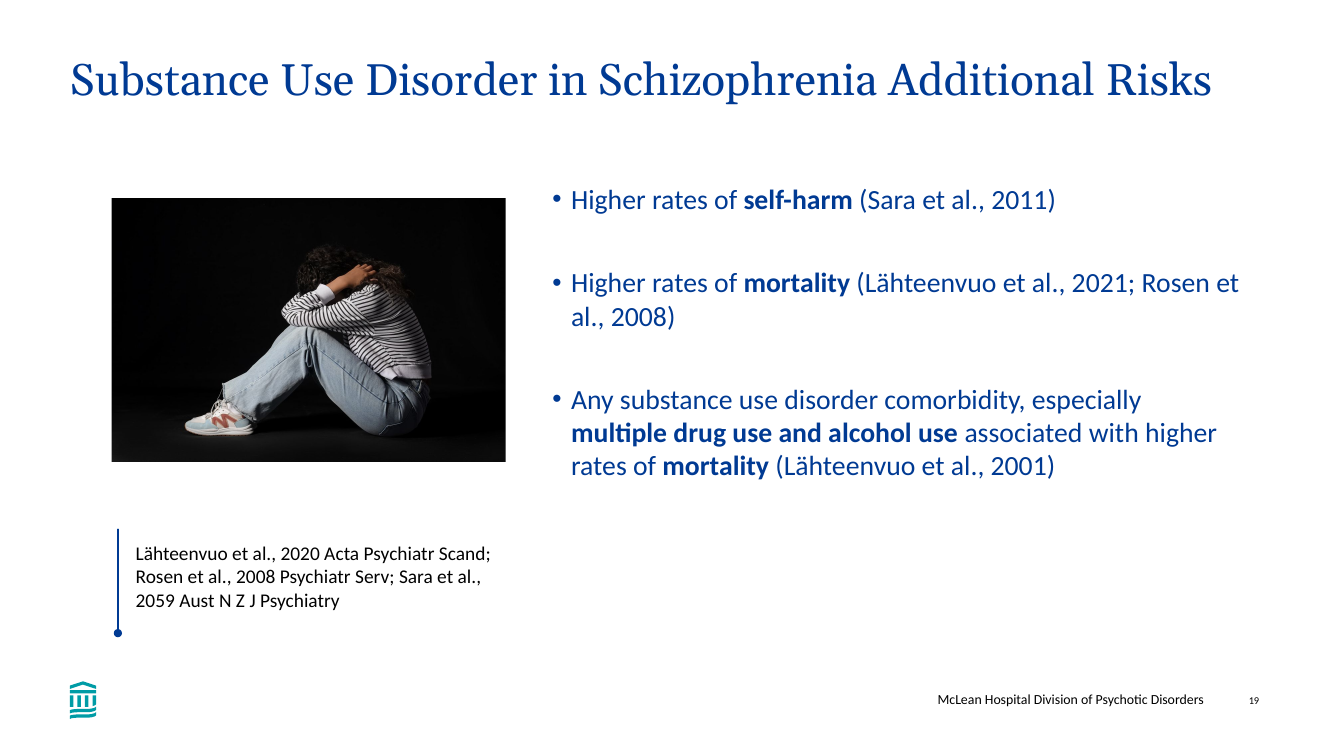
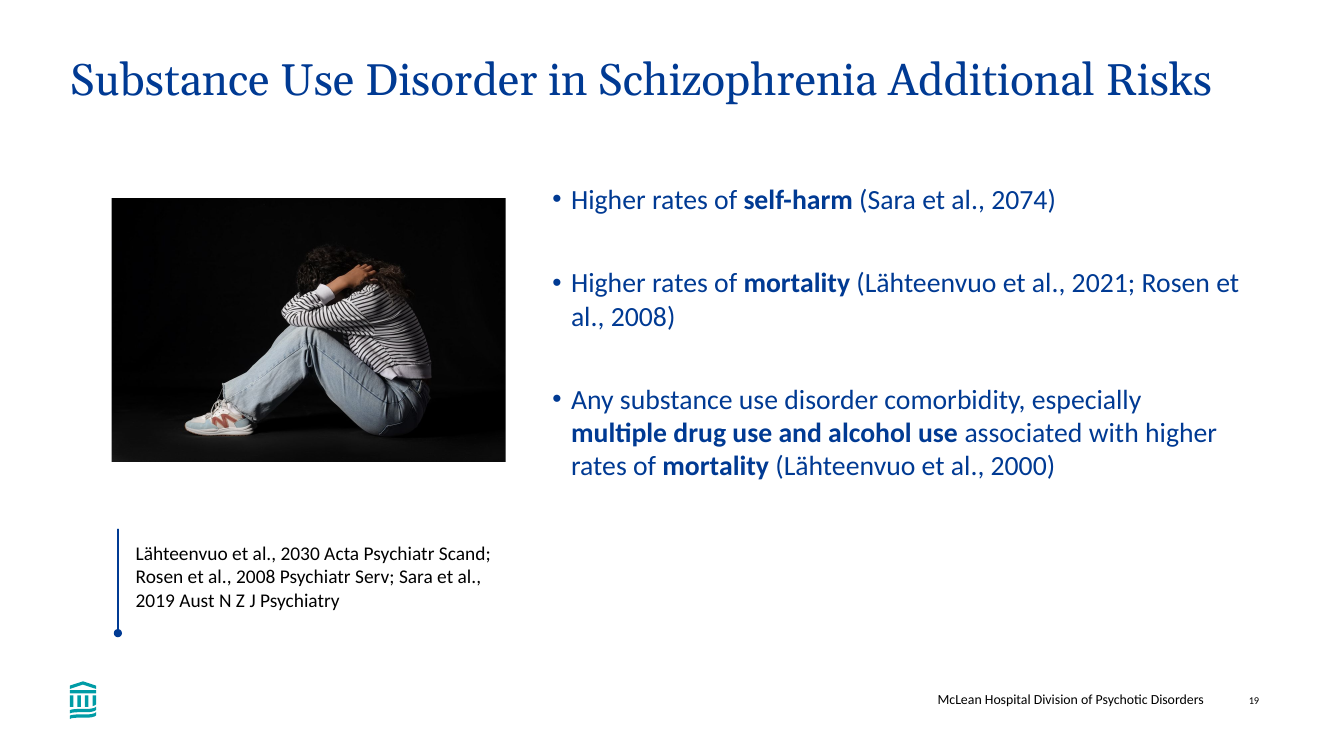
2011: 2011 -> 2074 (1024, 201)
2001: 2001 -> 2000 (1023, 466)
2020: 2020 -> 2030 (300, 554)
2059: 2059 -> 2019 (155, 600)
